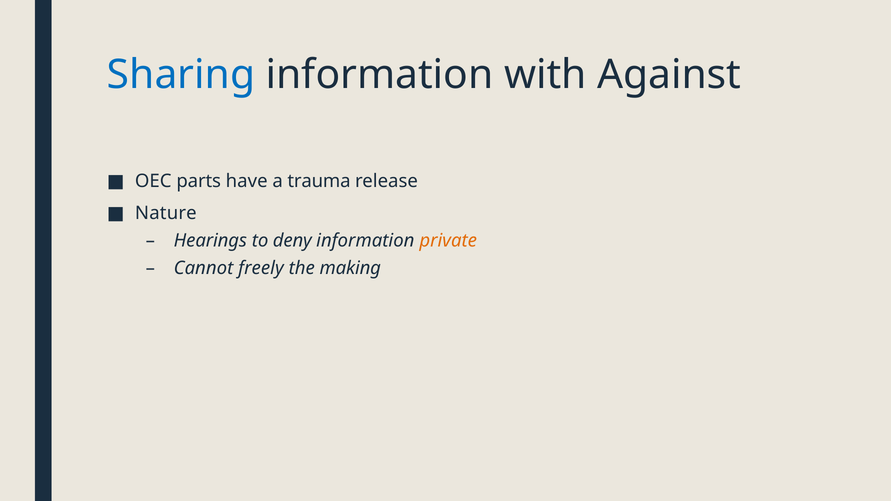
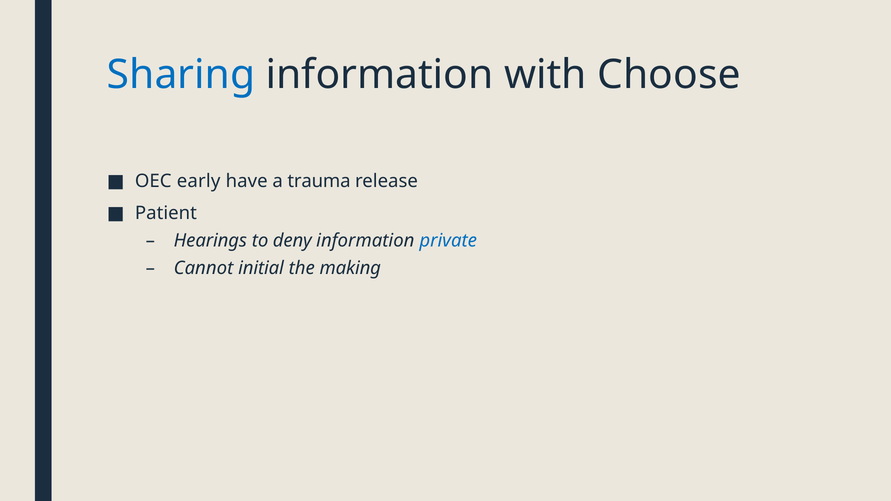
Against: Against -> Choose (669, 75)
parts: parts -> early (199, 181)
Nature: Nature -> Patient (166, 213)
private colour: orange -> blue (448, 241)
freely: freely -> initial (261, 268)
